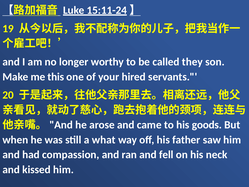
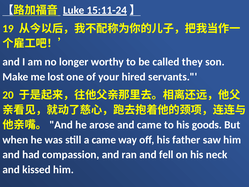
this: this -> lost (56, 77)
a what: what -> came (104, 140)
